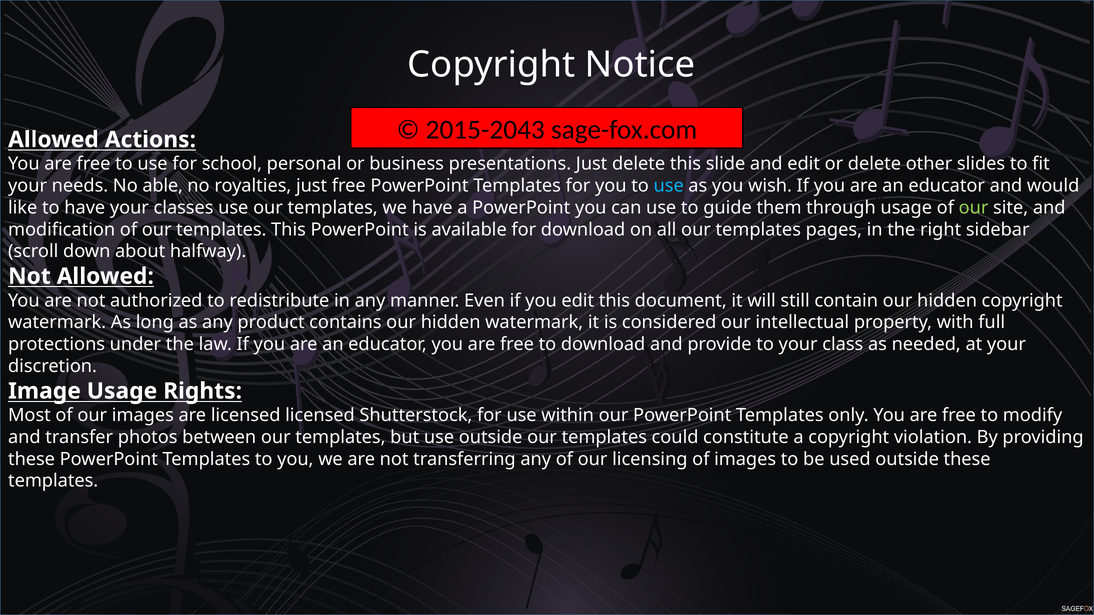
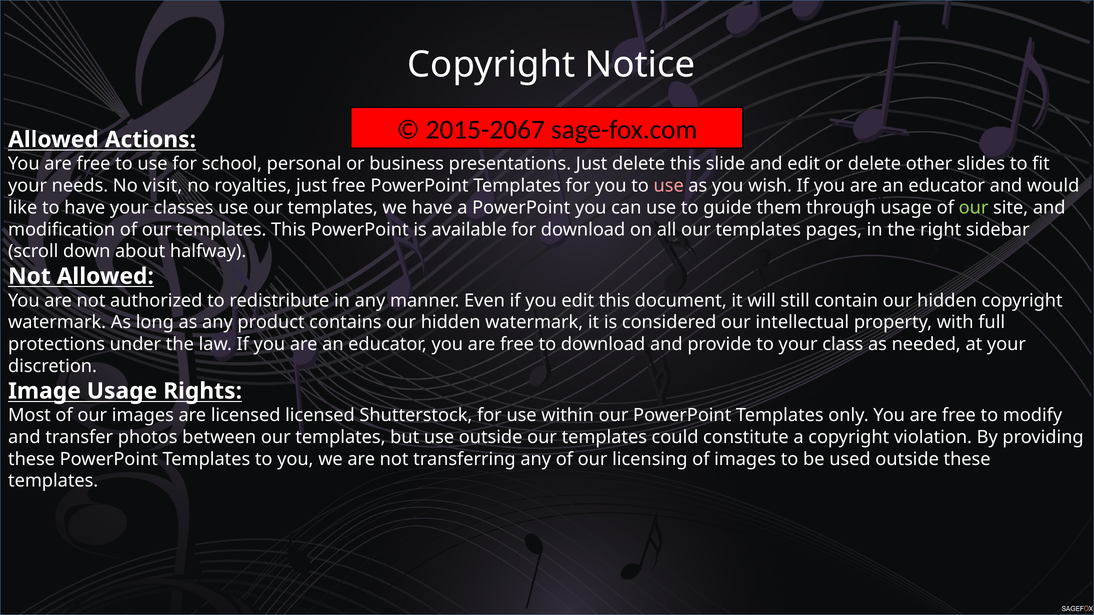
2015-2043: 2015-2043 -> 2015-2067 (485, 130)
able: able -> visit (162, 186)
use colour: light blue -> pink (669, 186)
